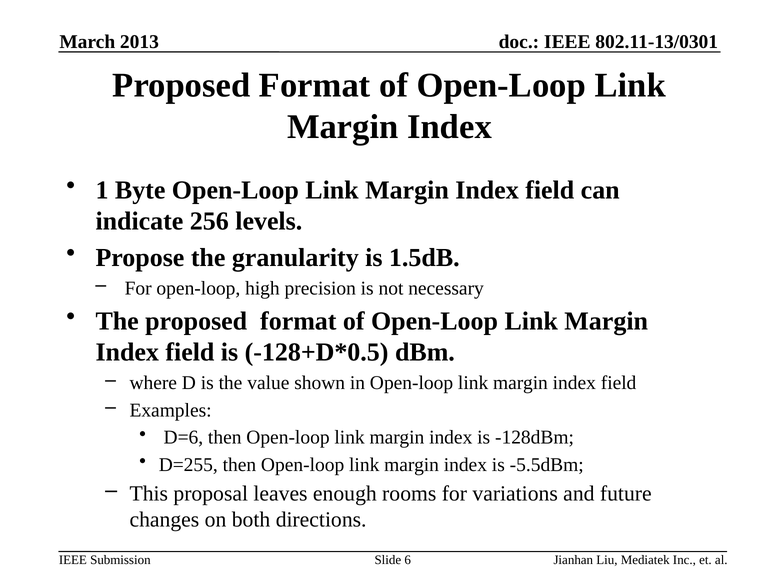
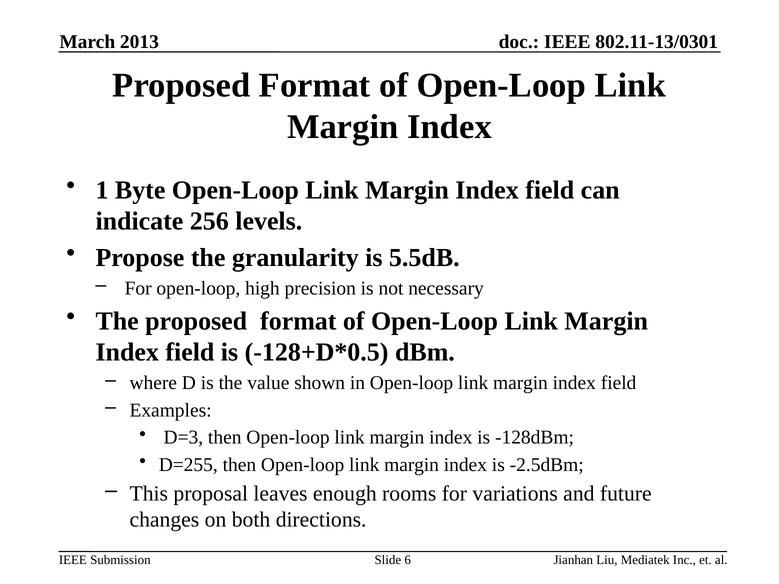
1.5dB: 1.5dB -> 5.5dB (424, 258)
D=6: D=6 -> D=3 (183, 438)
-5.5dBm: -5.5dBm -> -2.5dBm (547, 465)
